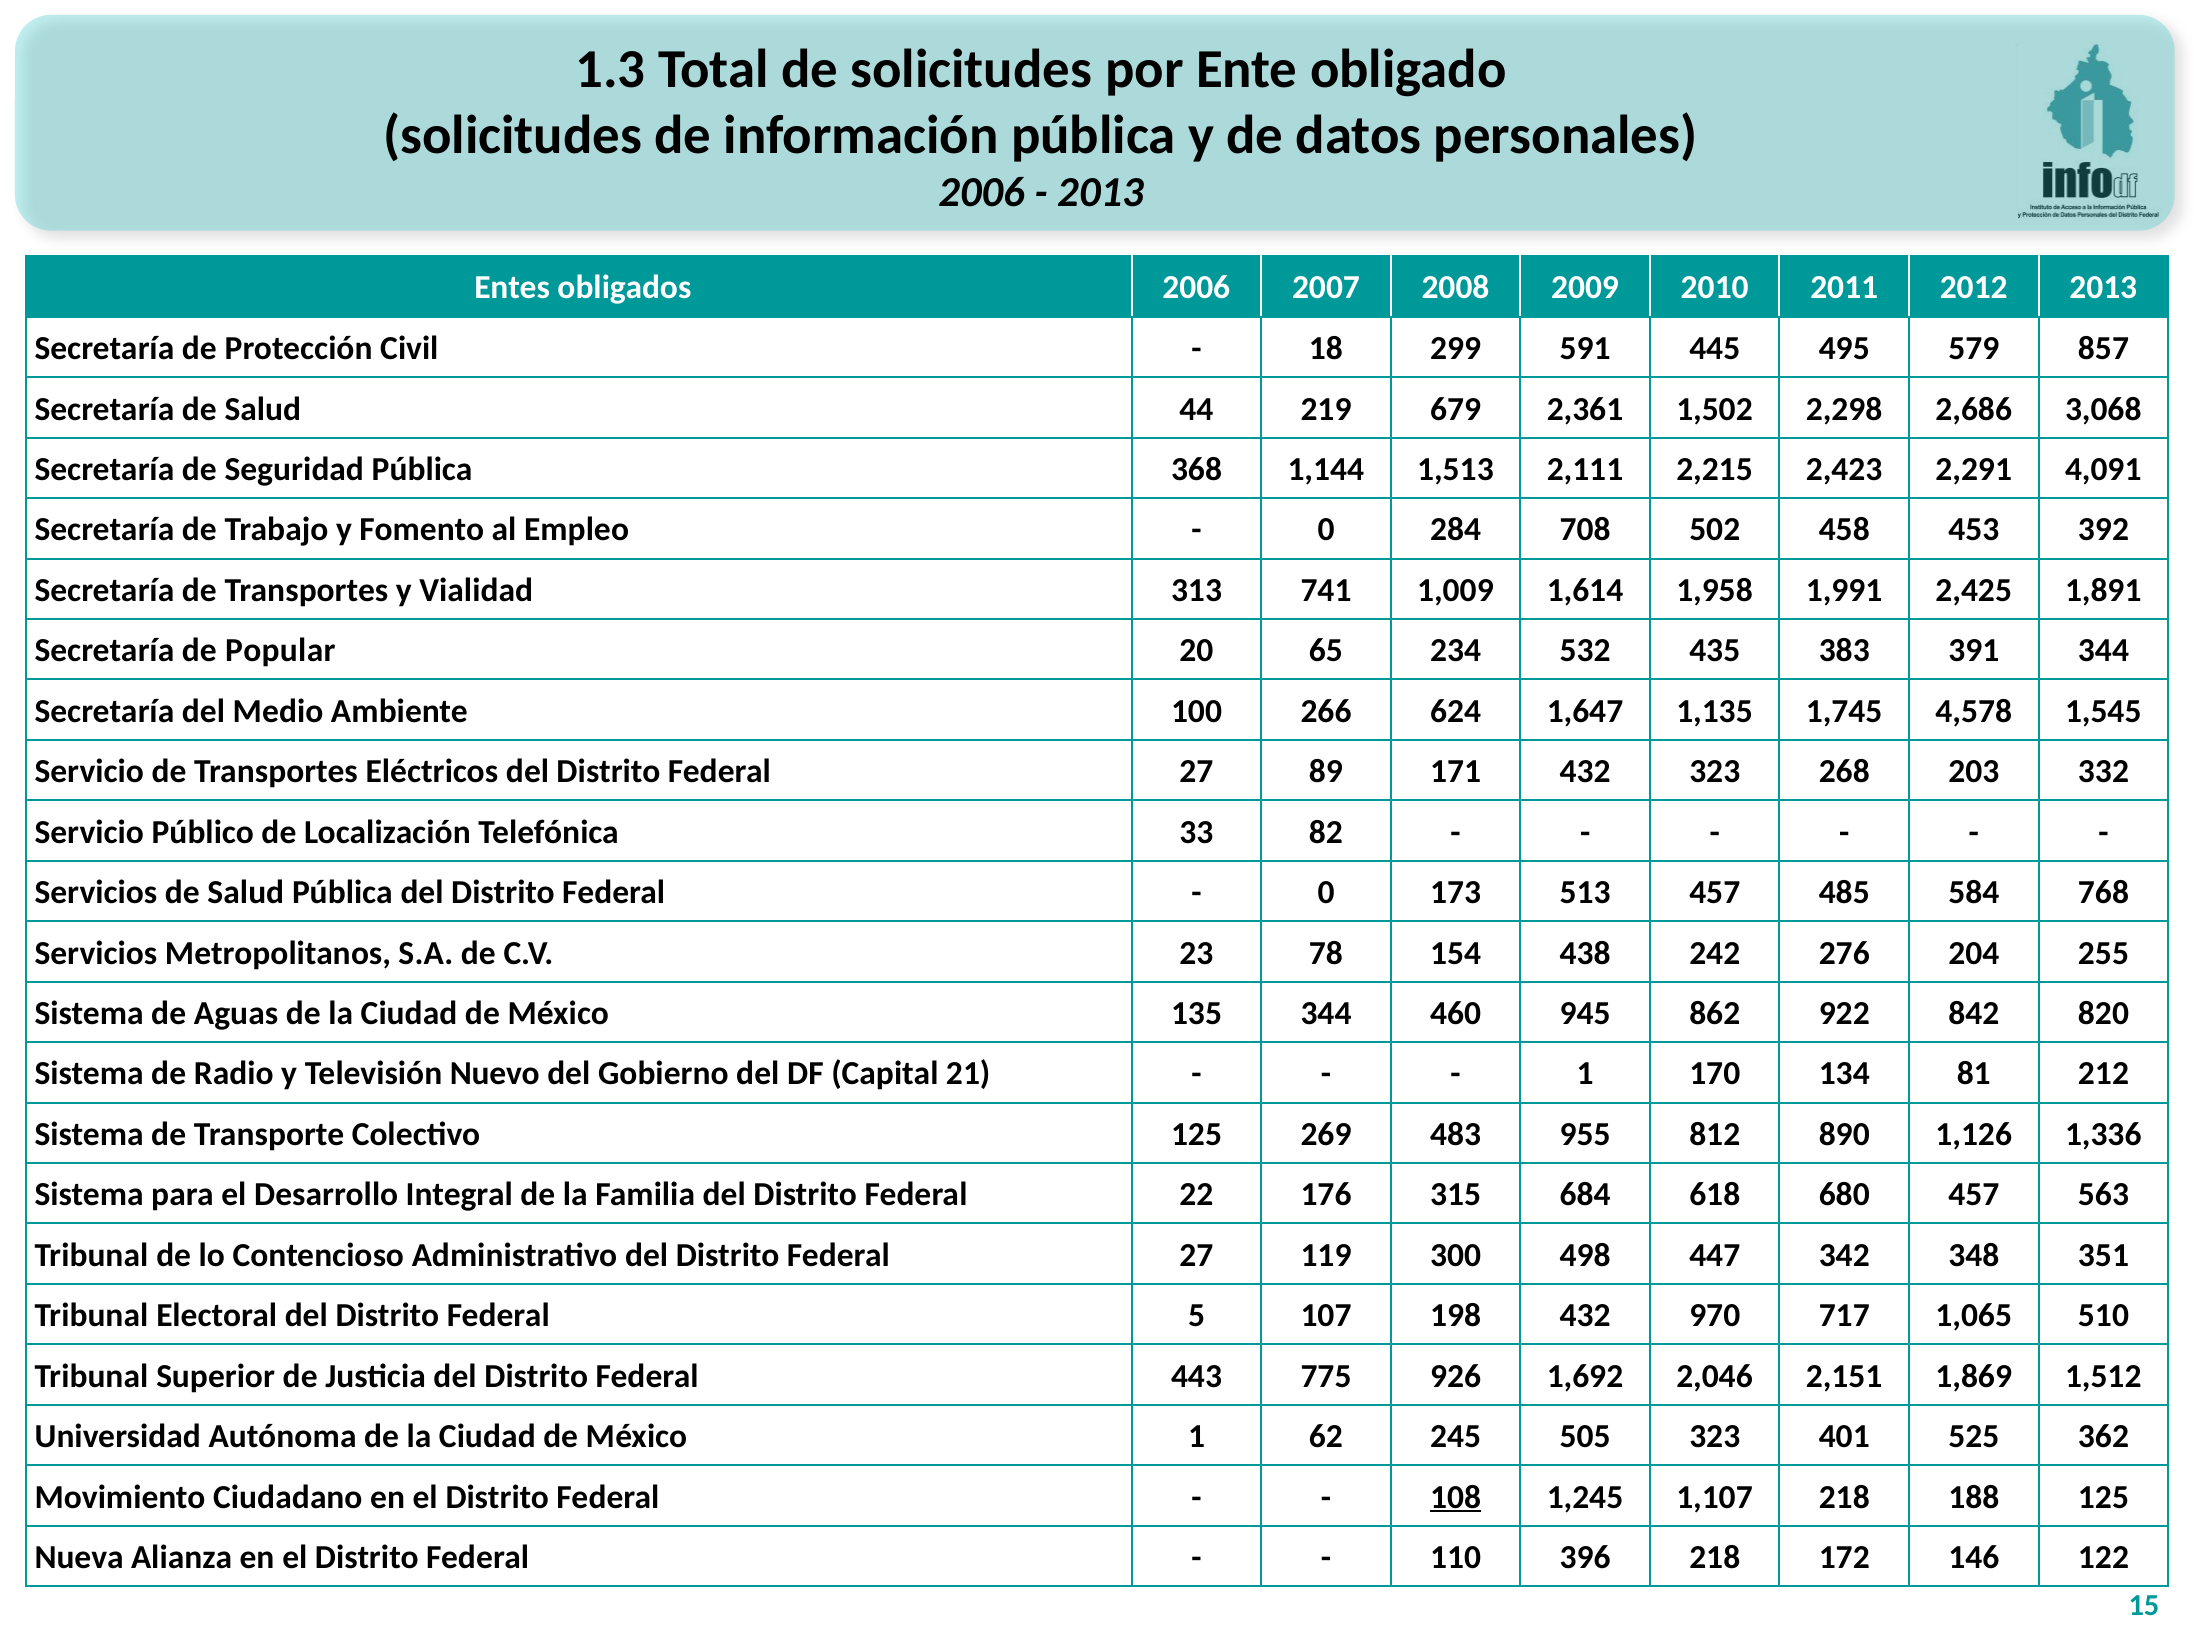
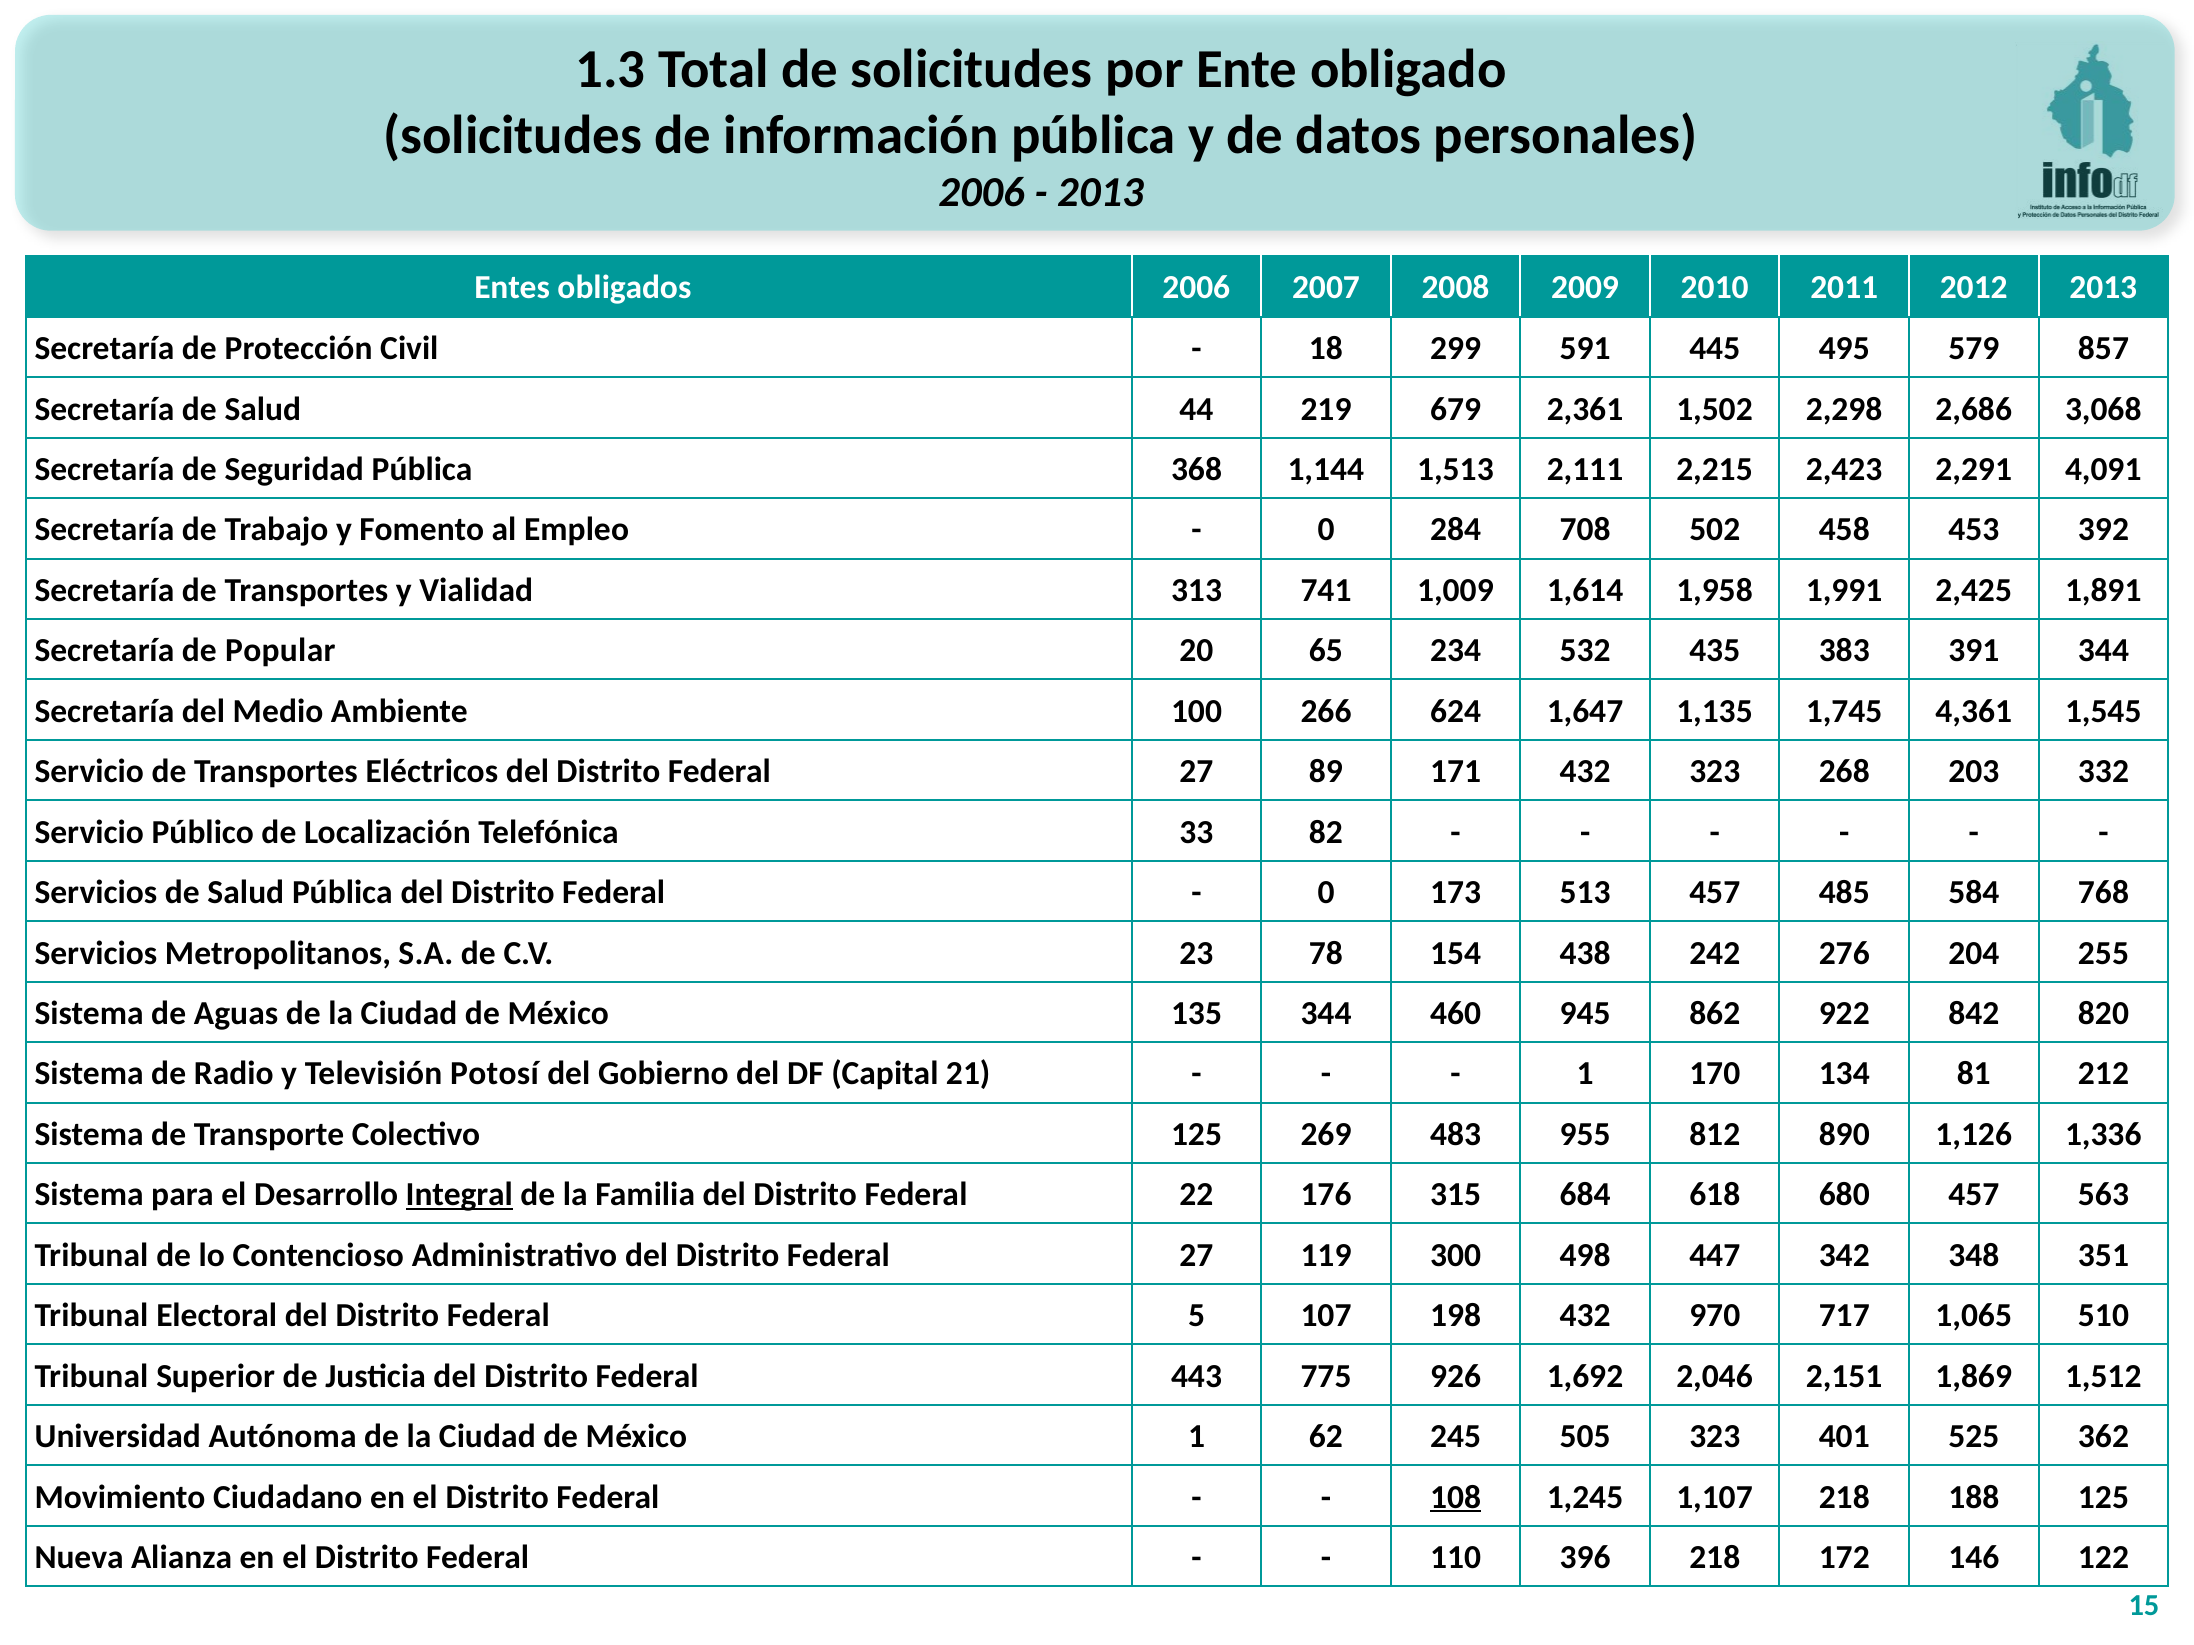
4,578: 4,578 -> 4,361 (1974, 711)
Nuevo: Nuevo -> Potosí (494, 1074)
Integral underline: none -> present (459, 1195)
